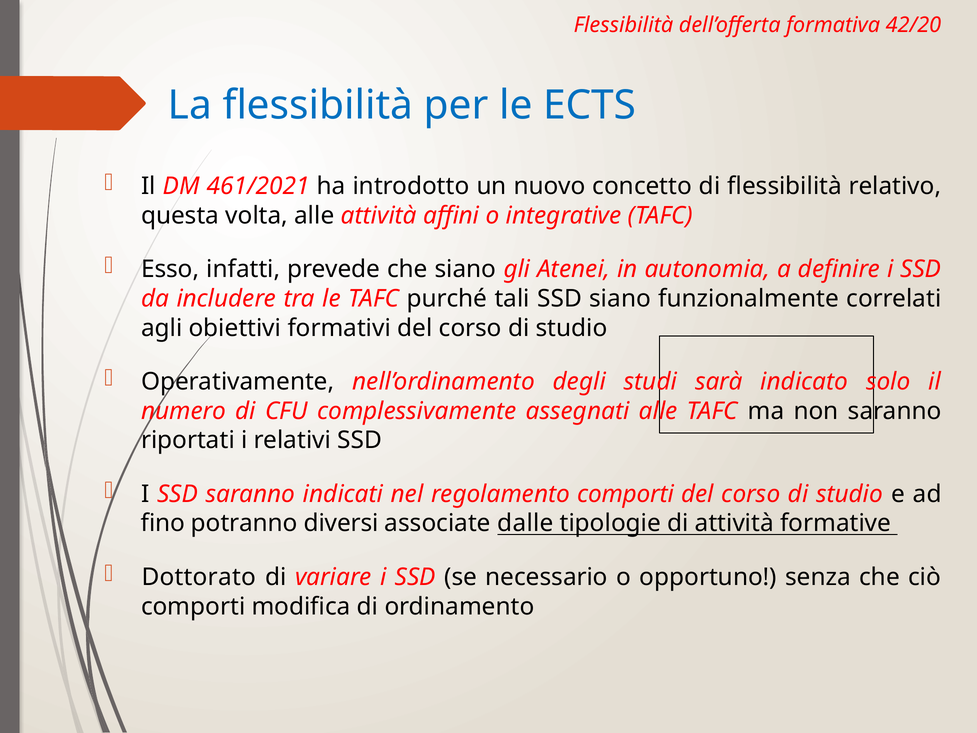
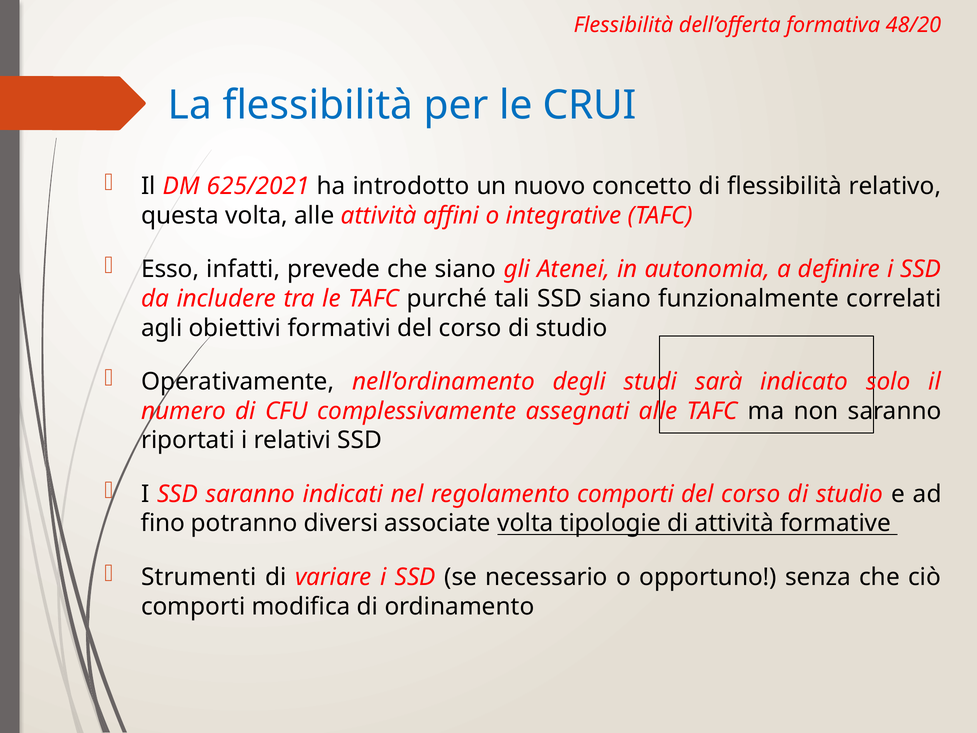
42/20: 42/20 -> 48/20 (913, 25)
ECTS: ECTS -> CRUI (590, 105)
461/2021: 461/2021 -> 625/2021 (258, 186)
associate dalle: dalle -> volta (525, 523)
Dottorato: Dottorato -> Strumenti (199, 577)
